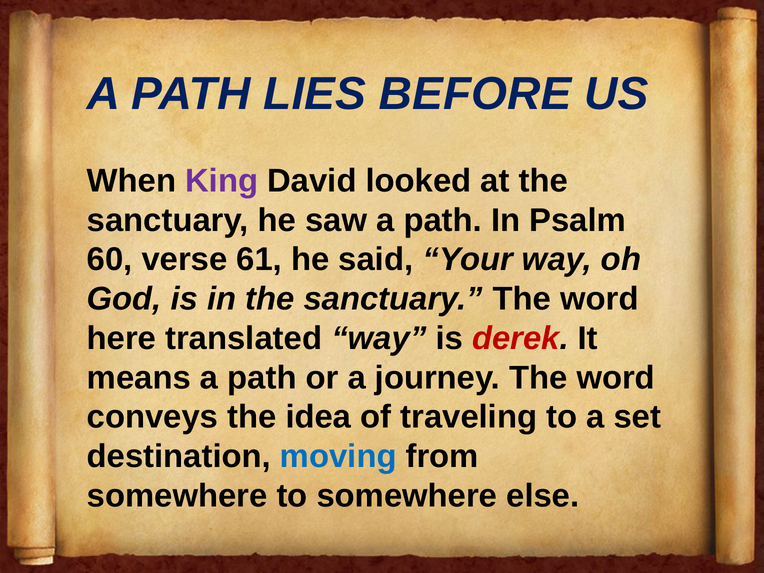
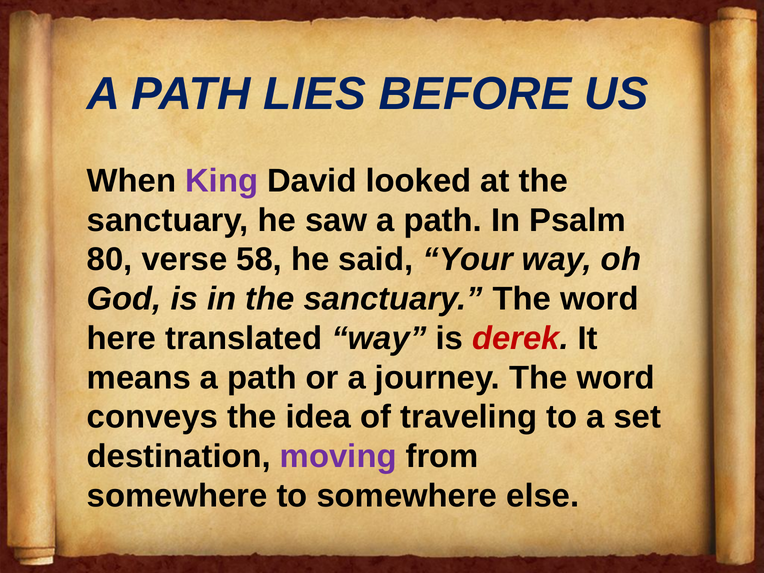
60: 60 -> 80 (110, 260)
61: 61 -> 58 (259, 260)
moving colour: blue -> purple (338, 457)
